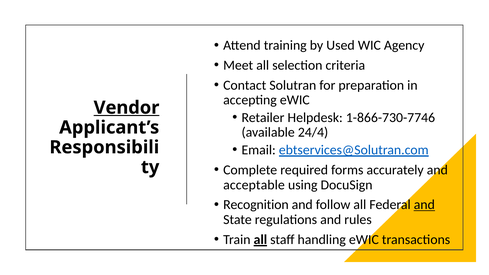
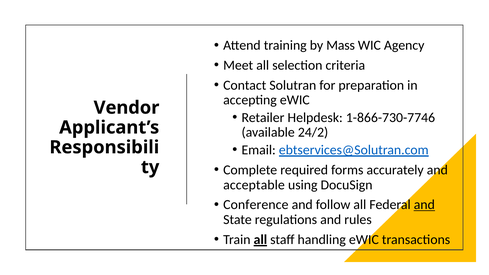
Used: Used -> Mass (341, 45)
Vendor underline: present -> none (127, 108)
24/4: 24/4 -> 24/2 (313, 132)
Recognition: Recognition -> Conference (256, 205)
